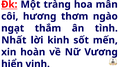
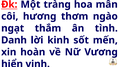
Nhất: Nhất -> Danh (14, 40)
